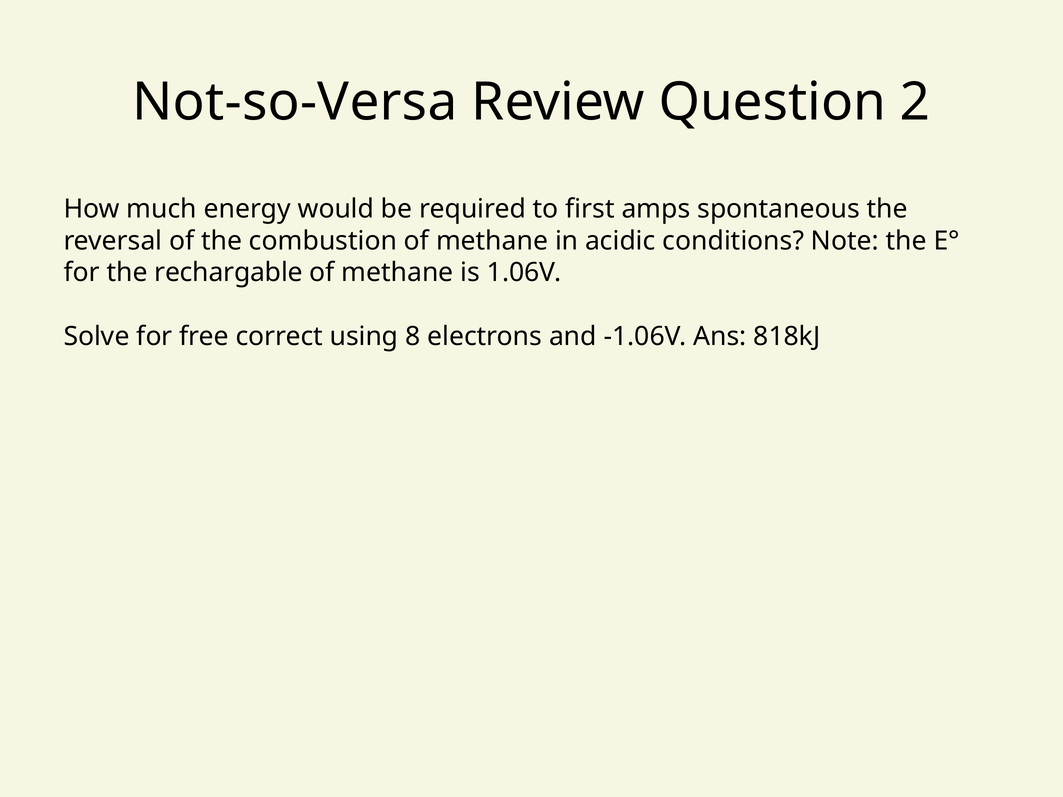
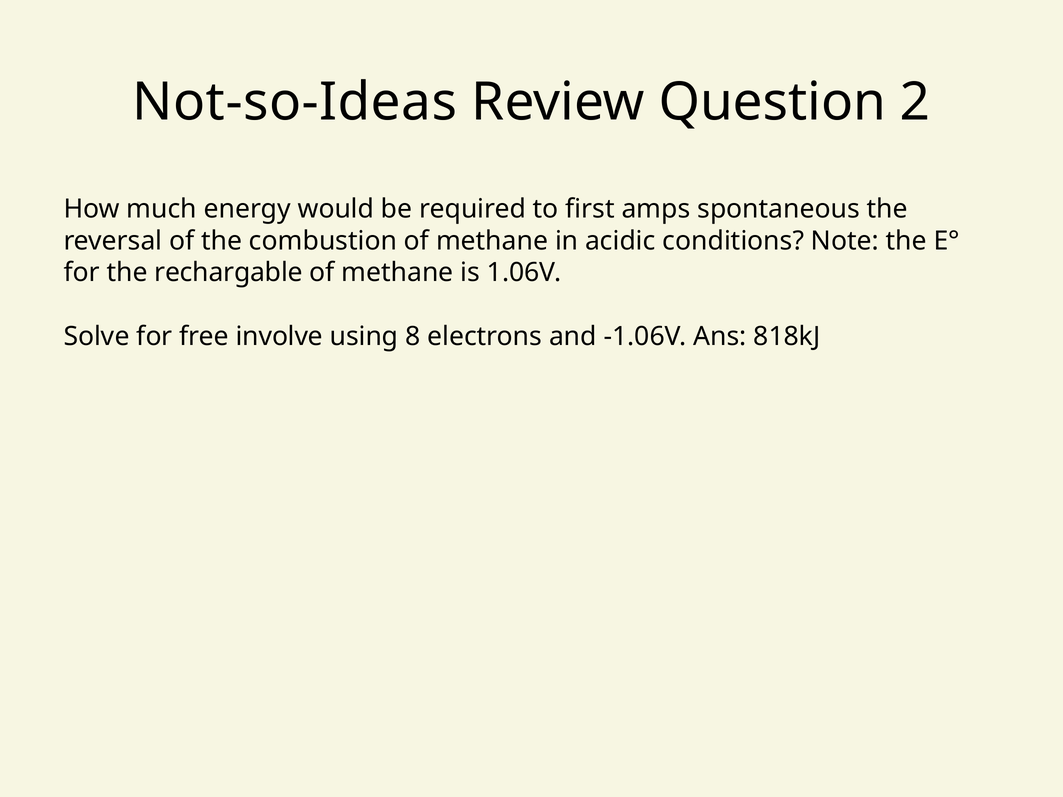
Not-so-Versa: Not-so-Versa -> Not-so-Ideas (295, 102)
correct: correct -> involve (279, 337)
